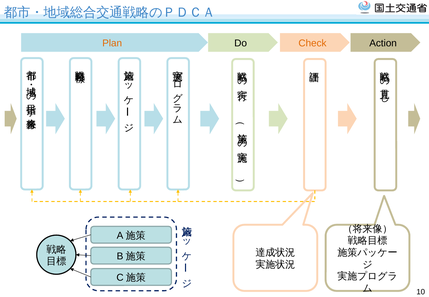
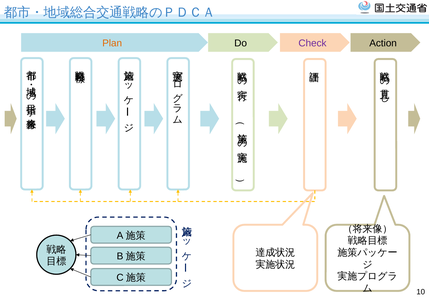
Check colour: orange -> purple (312, 43)
